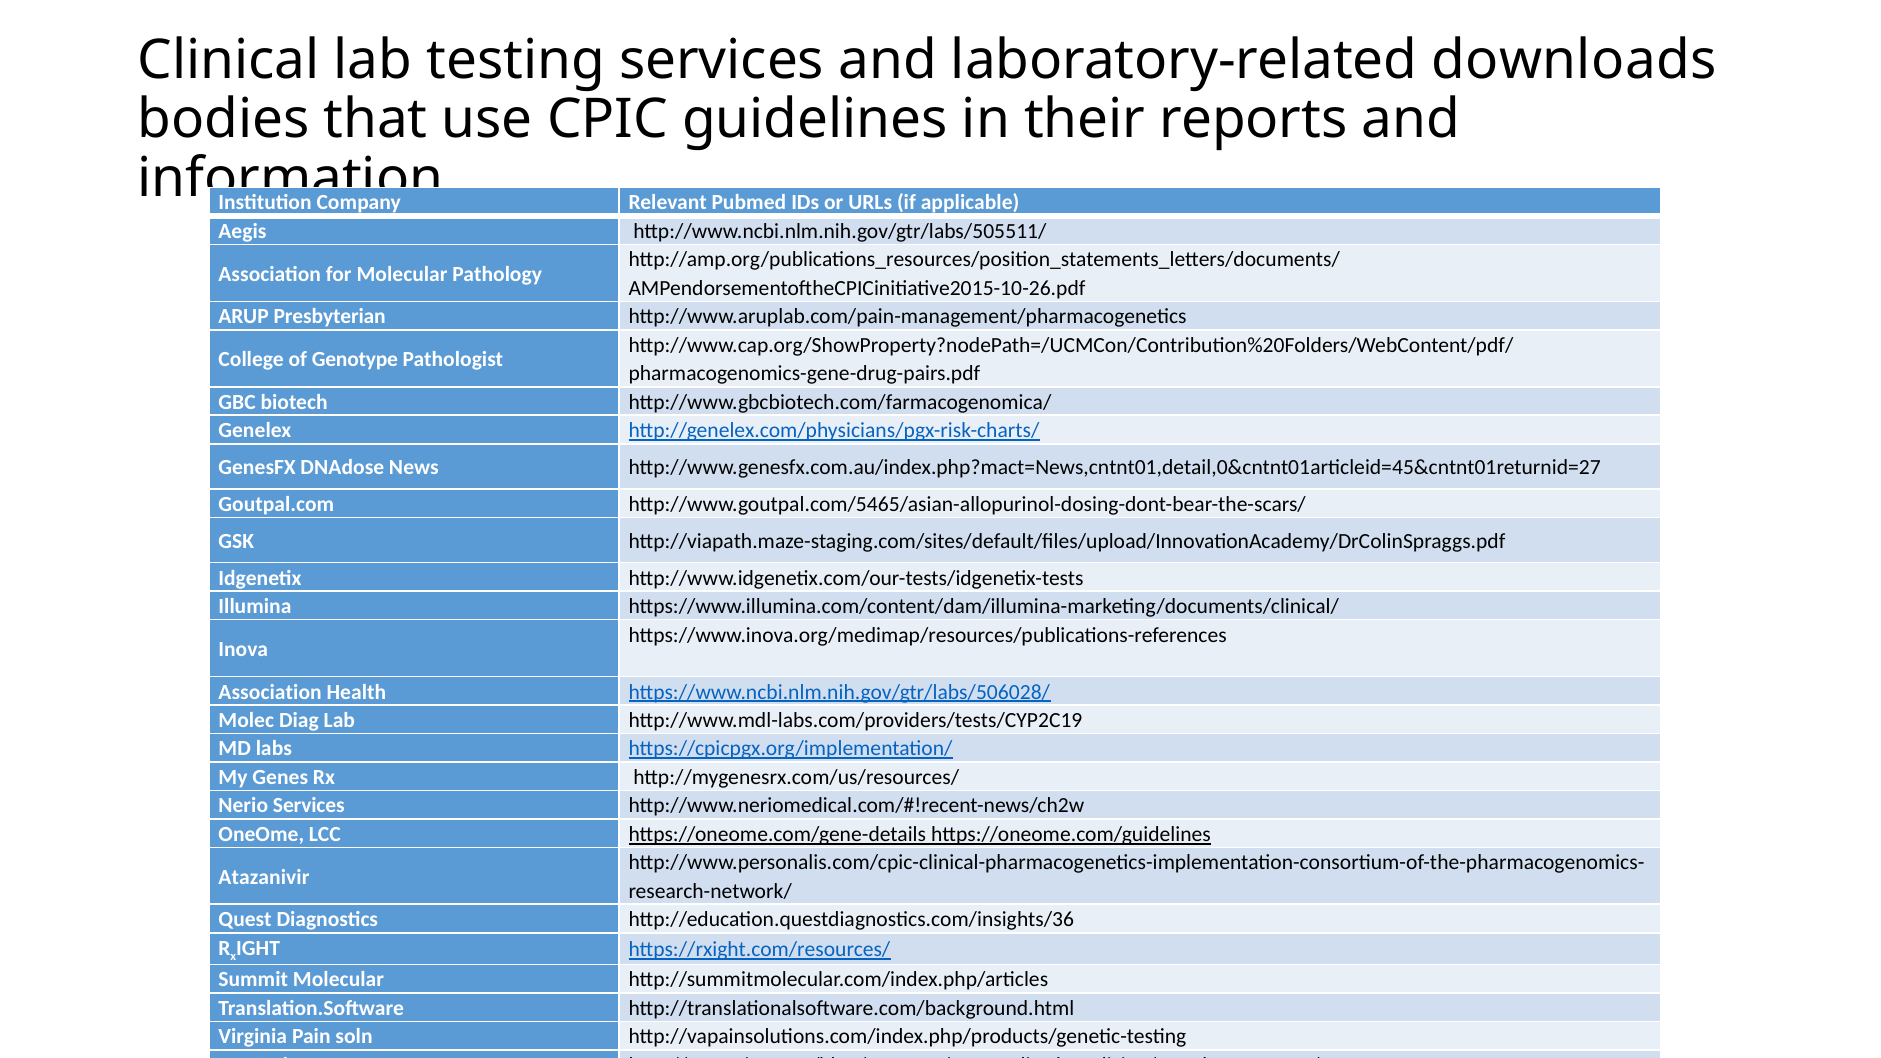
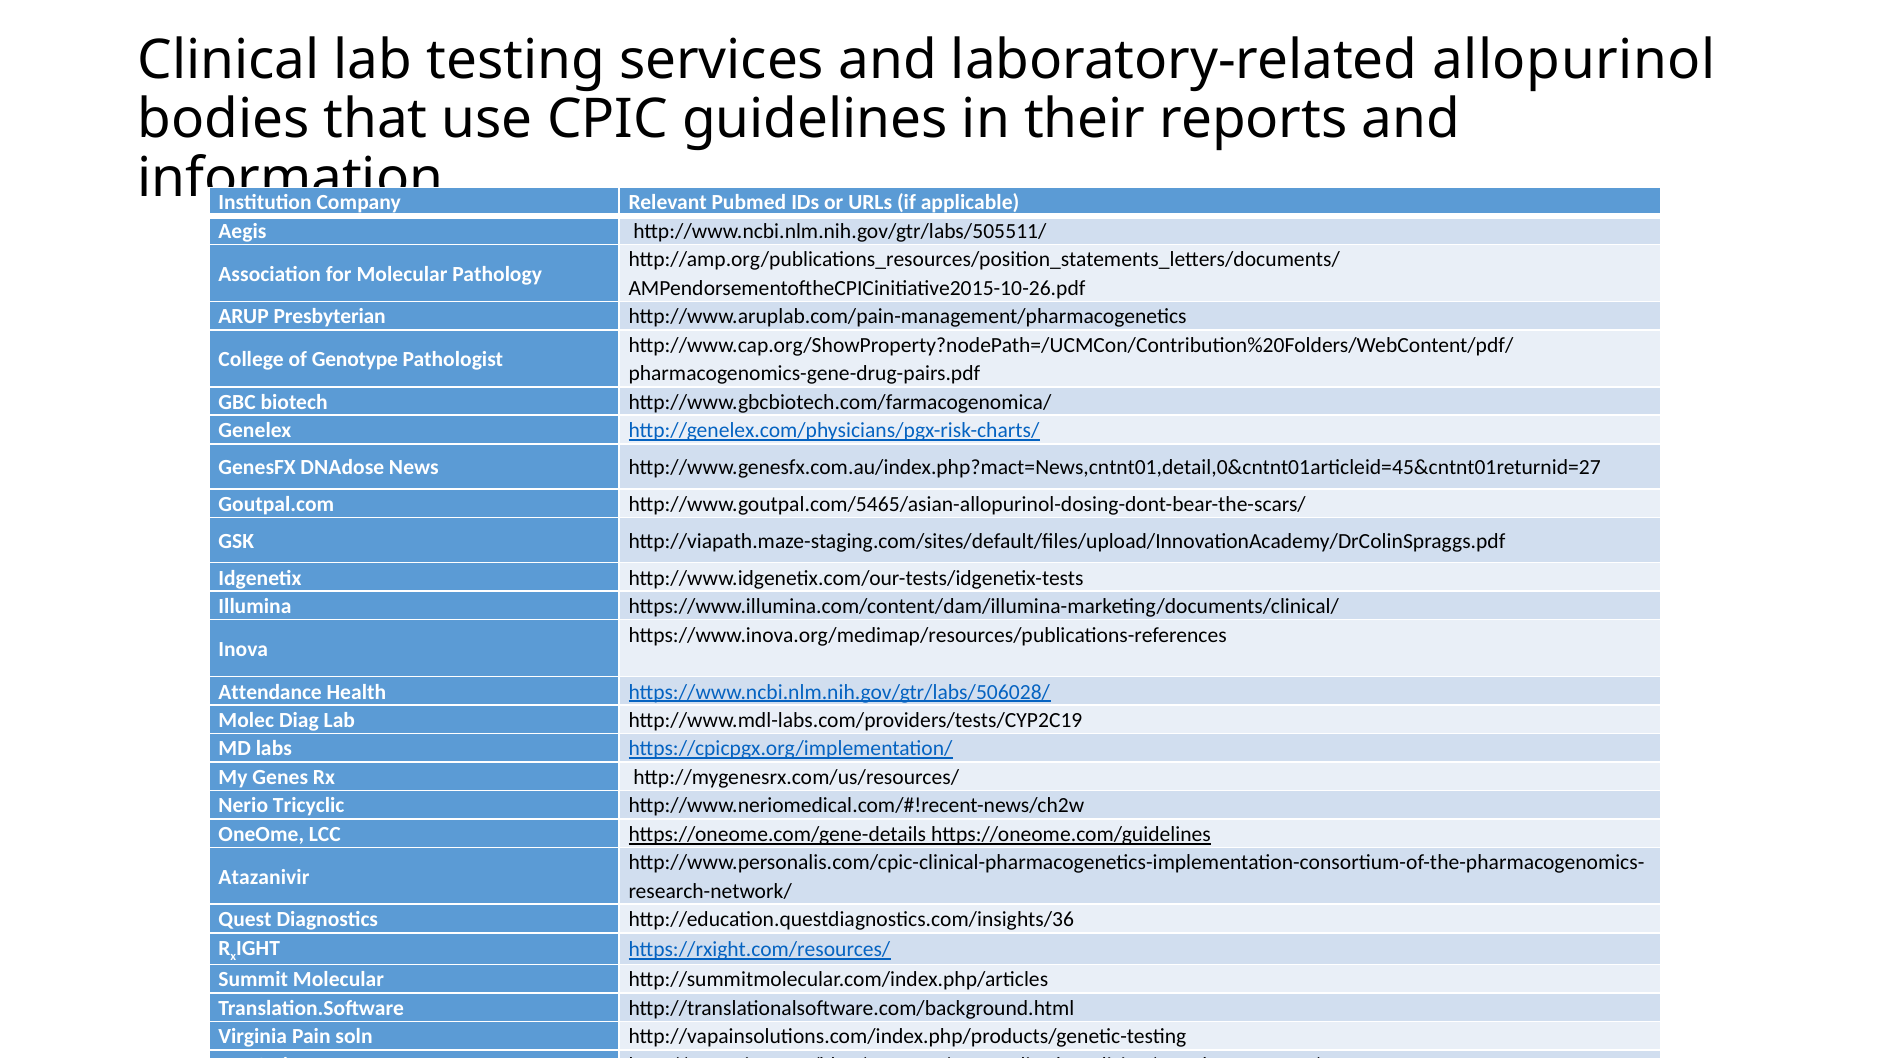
downloads: downloads -> allopurinol (1574, 60)
Association: Association -> Attendance (270, 692)
Nerio Services: Services -> Tricyclic (309, 806)
